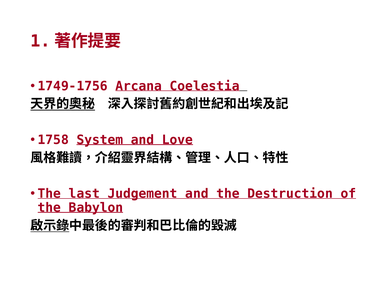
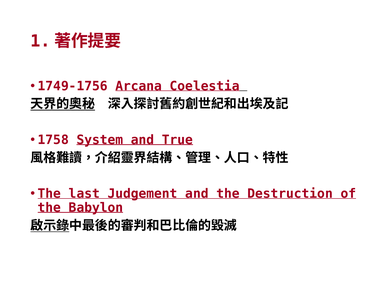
Love: Love -> True (177, 140)
